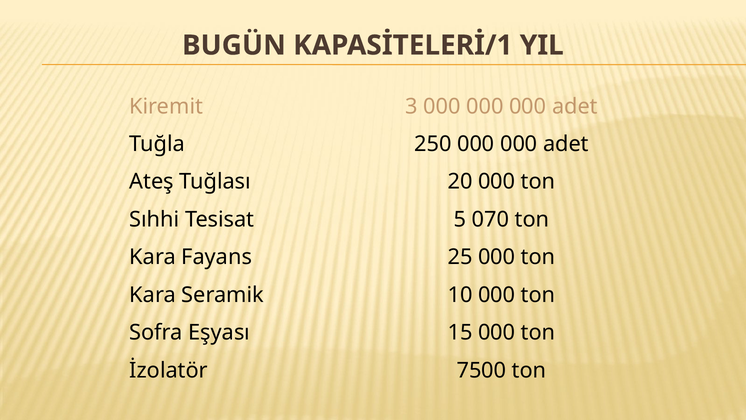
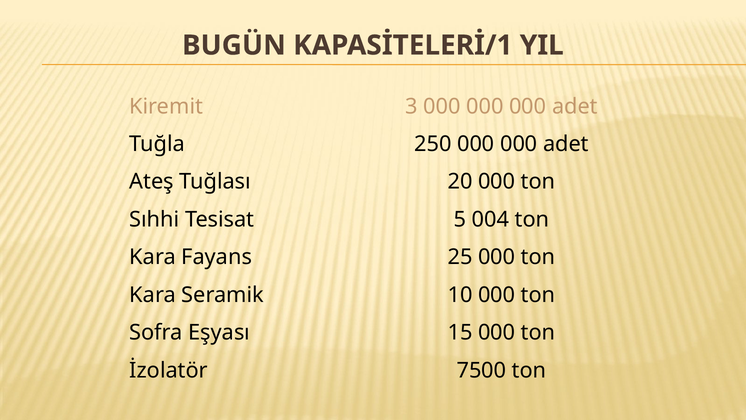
070: 070 -> 004 (490, 219)
